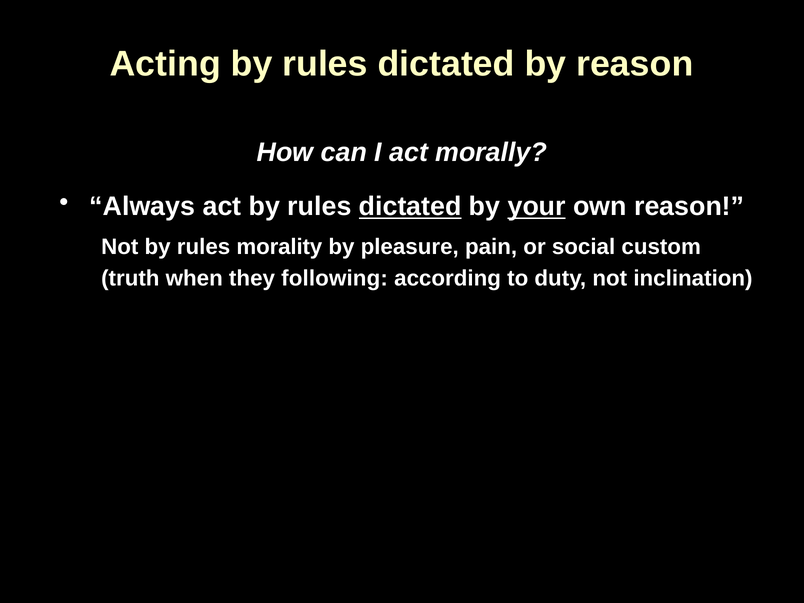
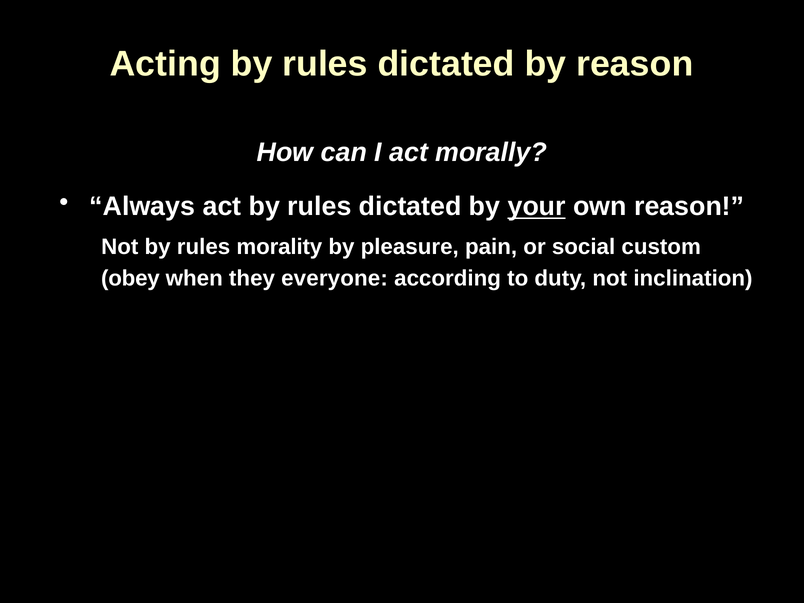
dictated underline: present -> none (410, 207)
truth: truth -> obey (130, 278)
following: following -> everyone (335, 278)
